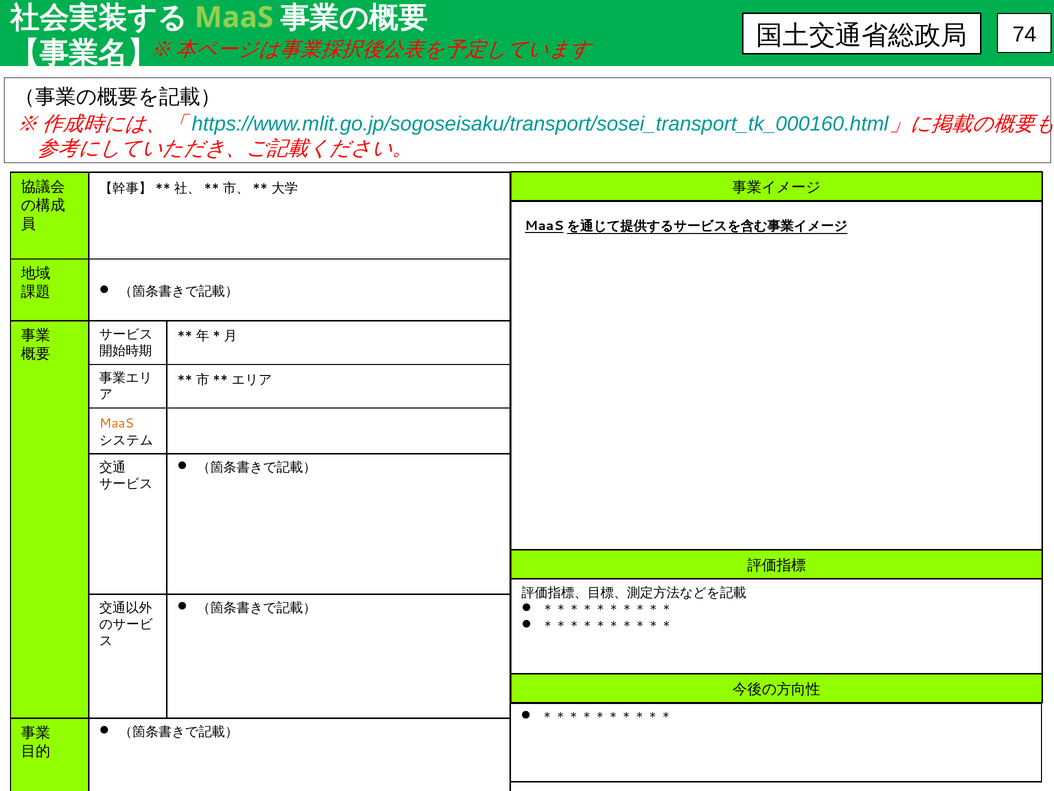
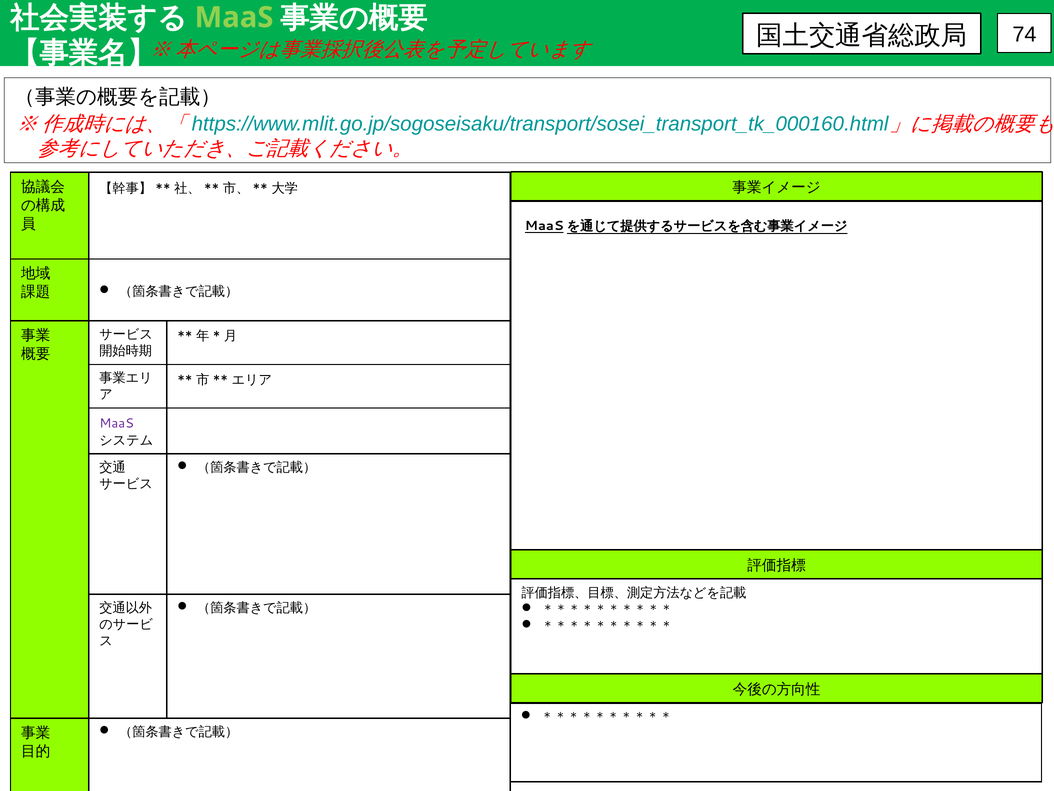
MaaS colour: orange -> purple (117, 423)
